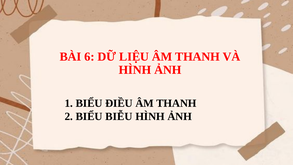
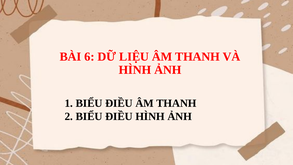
BIỄU: BIỄU -> ĐIỀU (119, 116)
